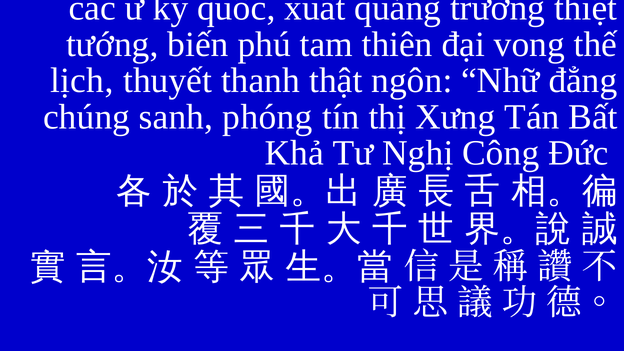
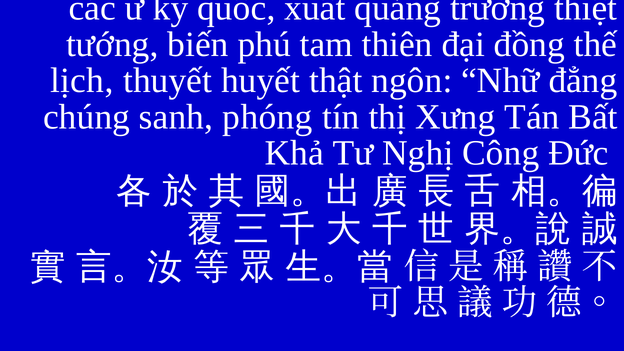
vong: vong -> đồng (529, 44)
thanh: thanh -> huyết (260, 81)
